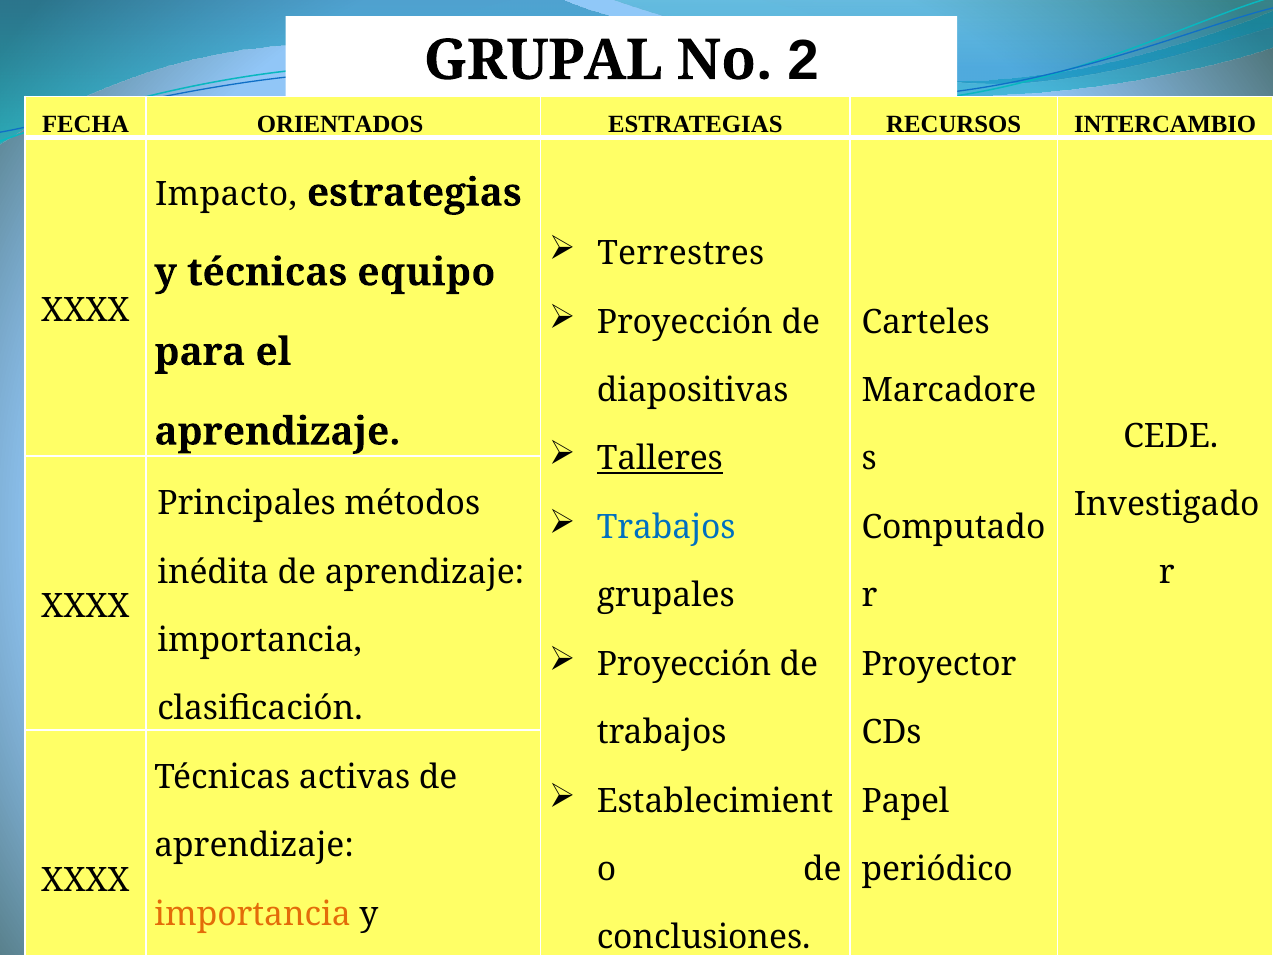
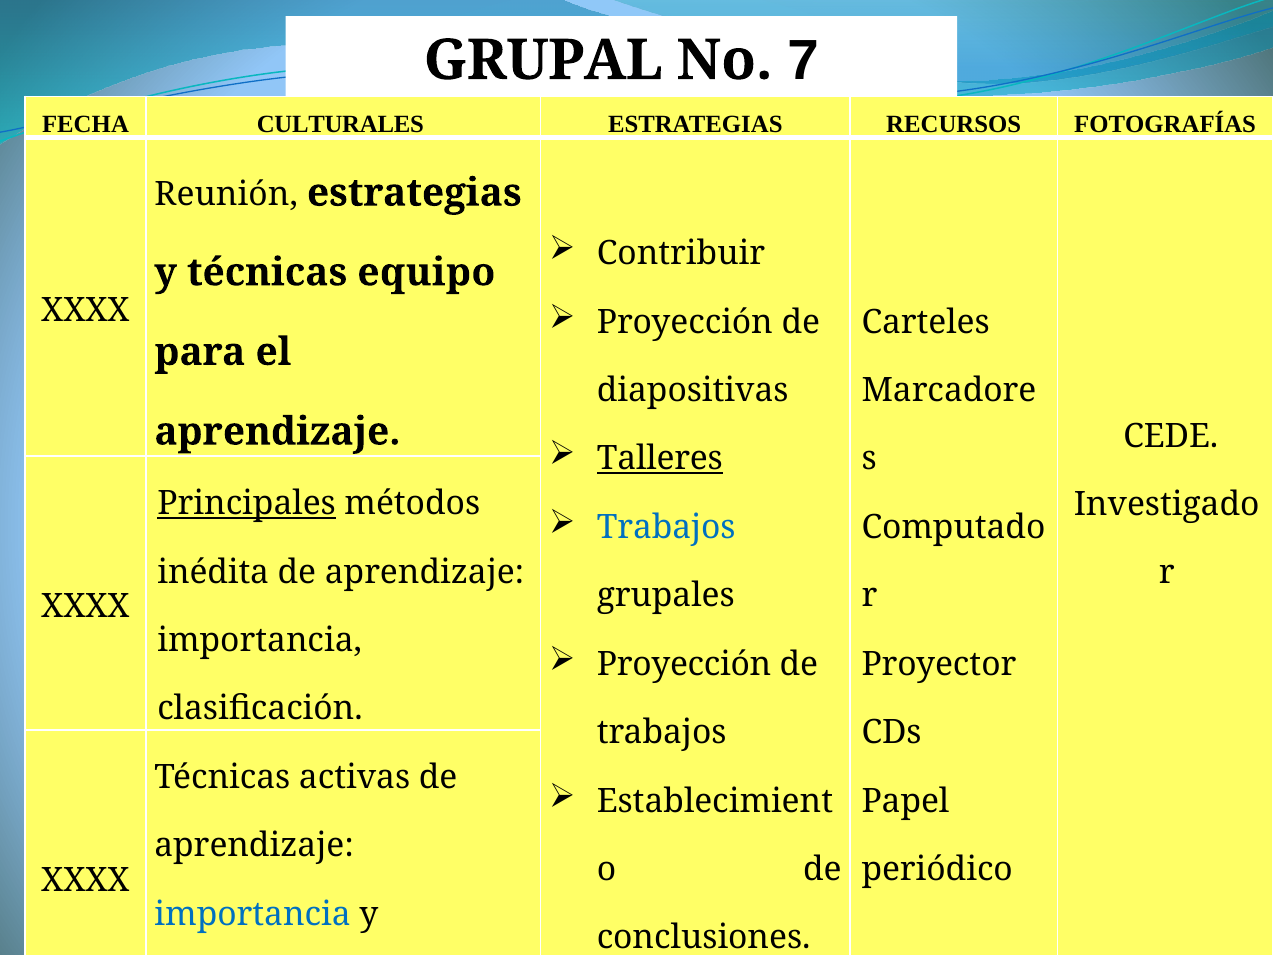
2: 2 -> 7 (803, 60)
ORIENTADOS: ORIENTADOS -> CULTURALES (340, 124)
INTERCAMBIO: INTERCAMBIO -> FOTOGRAFÍAS (1165, 124)
Impacto: Impacto -> Reunión (226, 195)
Terrestres: Terrestres -> Contribuir (681, 253)
Principales underline: none -> present (247, 503)
importancia colour: orange -> blue (253, 914)
